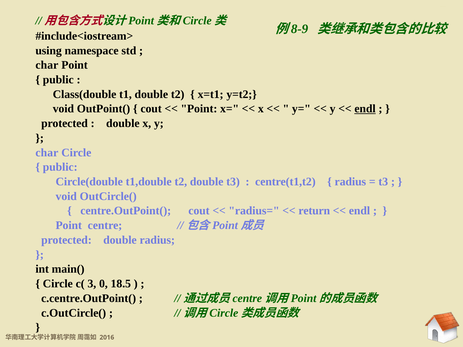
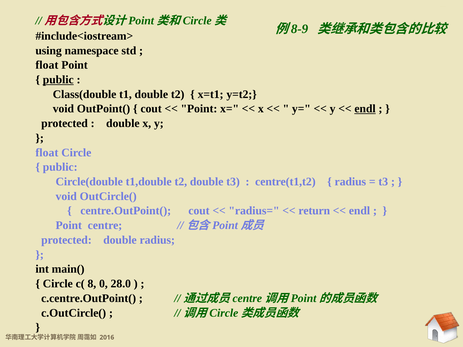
char: char -> float (47, 65)
public underline: none -> present (58, 80)
char: char -> float (47, 153)
c( 3: 3 -> 8 (92, 284)
18.5: 18.5 -> 28.0 (121, 284)
